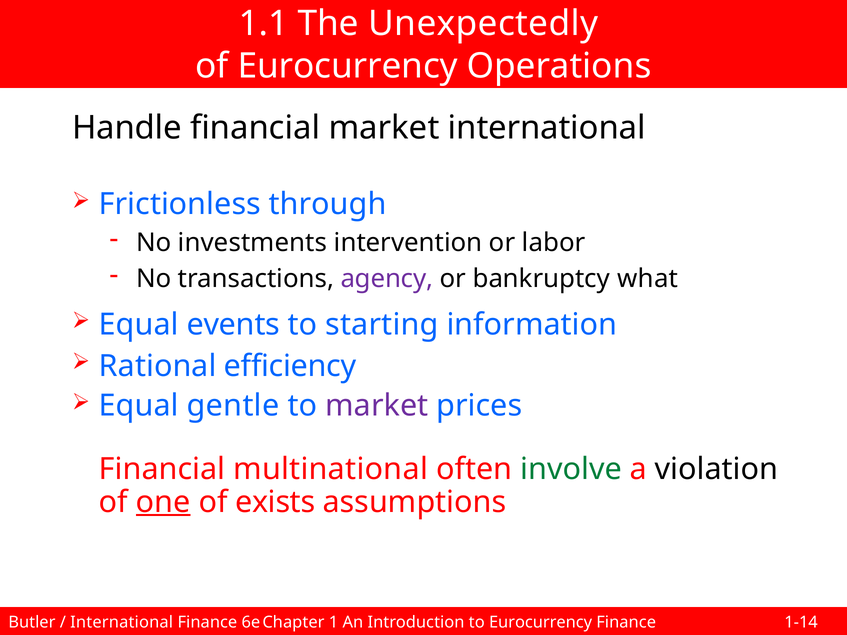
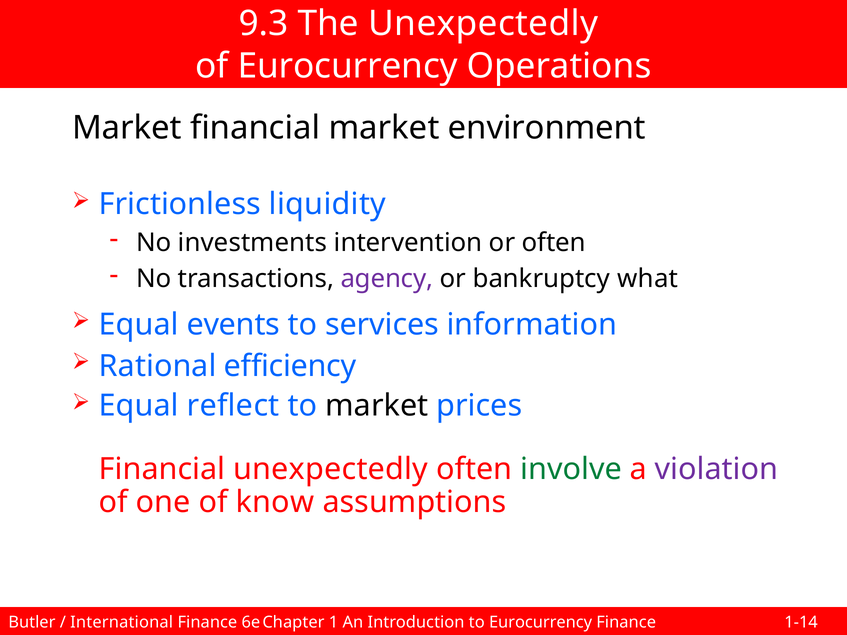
1.1: 1.1 -> 9.3 (264, 24)
Handle: Handle -> Market (127, 128)
market international: international -> environment (547, 128)
through: through -> liquidity (327, 204)
or labor: labor -> often (554, 243)
starting: starting -> services (382, 325)
gentle: gentle -> reflect (233, 406)
market colour: purple -> black (377, 406)
Financial multinational: multinational -> unexpectedly (331, 469)
violation colour: black -> purple (717, 469)
one underline: present -> none (163, 502)
exists: exists -> know (275, 502)
